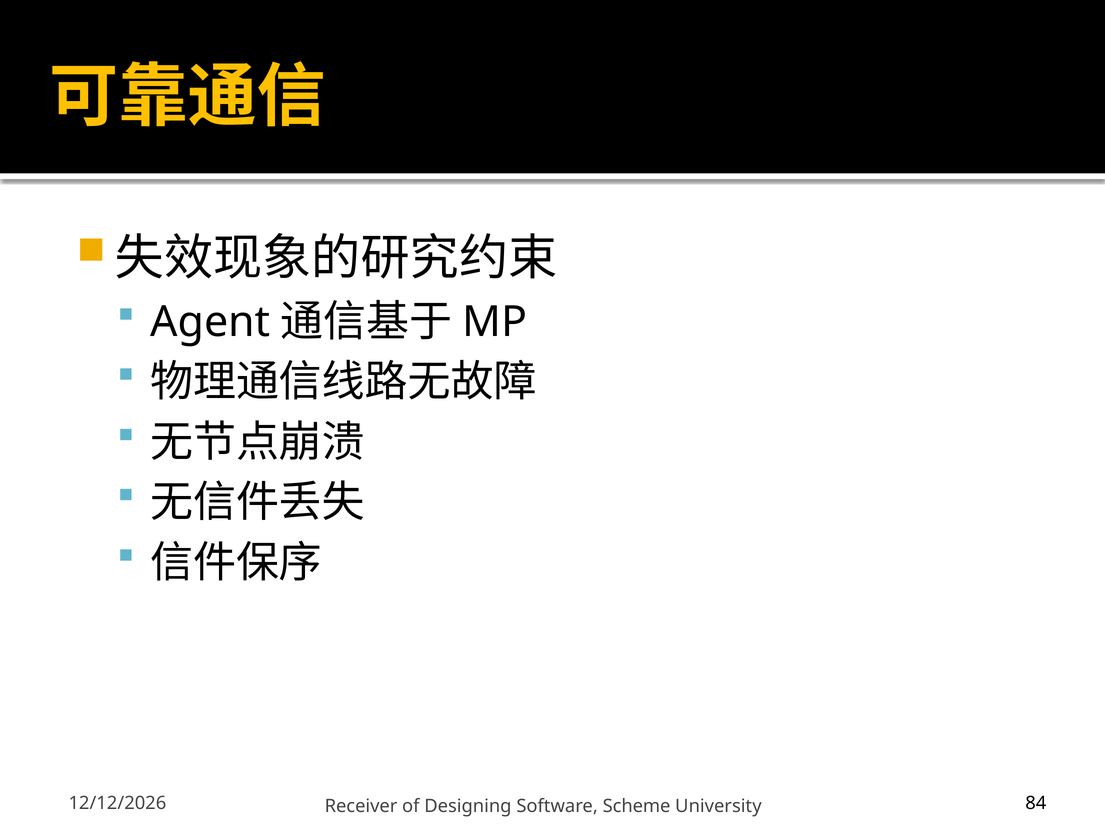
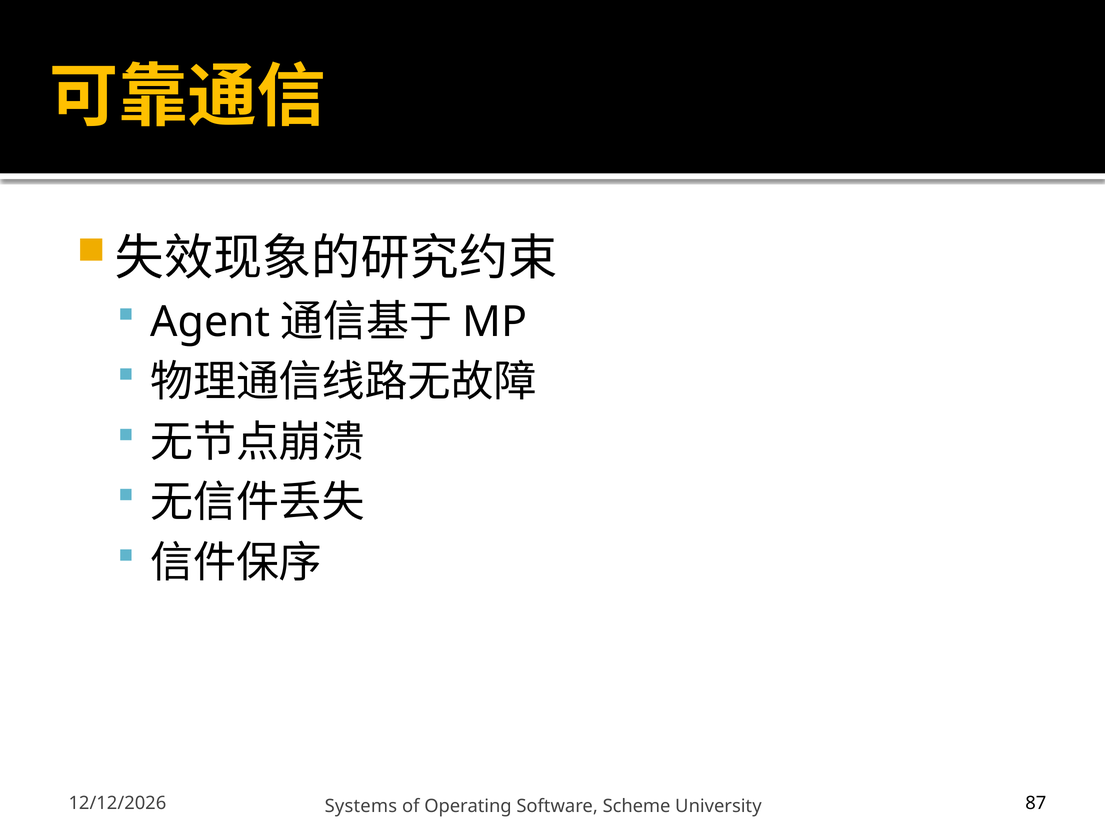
Receiver: Receiver -> Systems (361, 806)
Designing: Designing -> Operating (468, 806)
84: 84 -> 87 (1036, 803)
